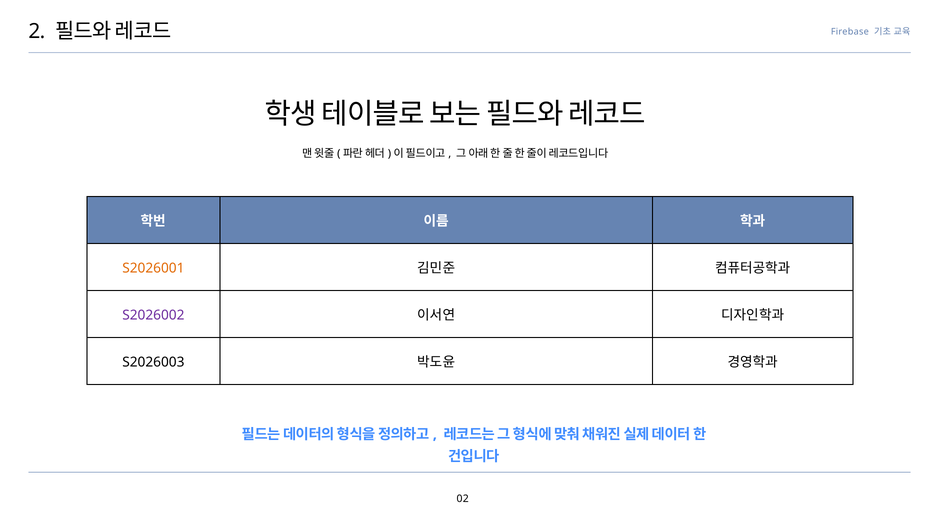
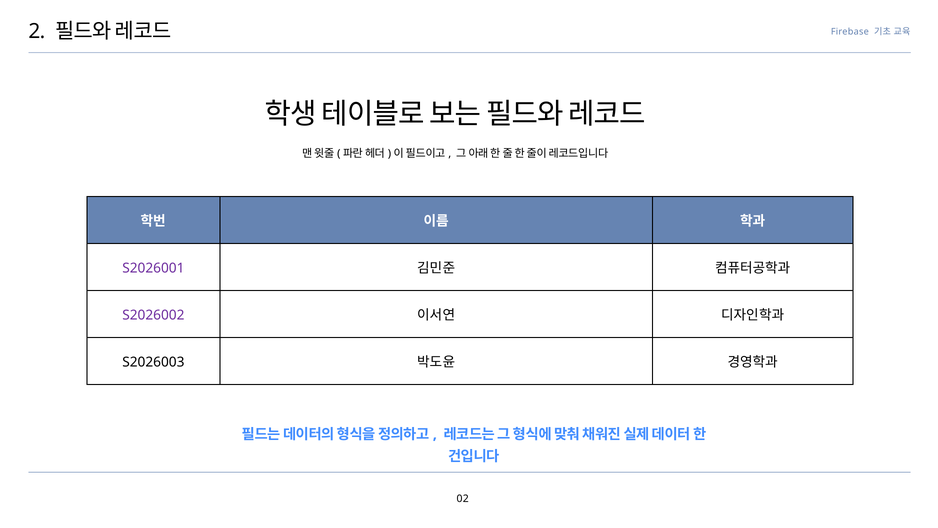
S2026001 colour: orange -> purple (153, 268)
